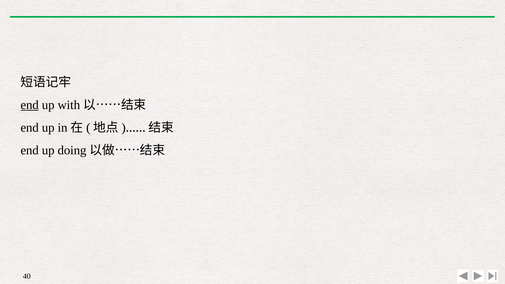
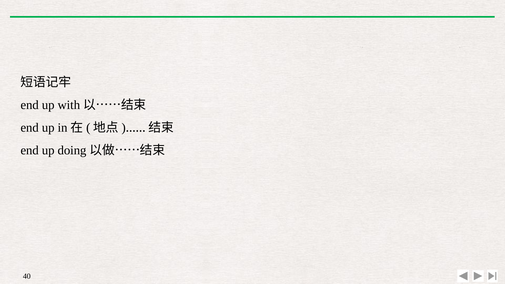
end underline: present -> none (30, 105)
